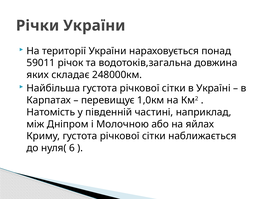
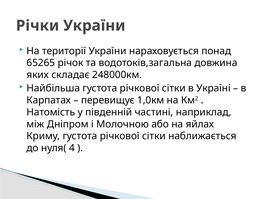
59011: 59011 -> 65265 (41, 63)
6: 6 -> 4 (72, 148)
